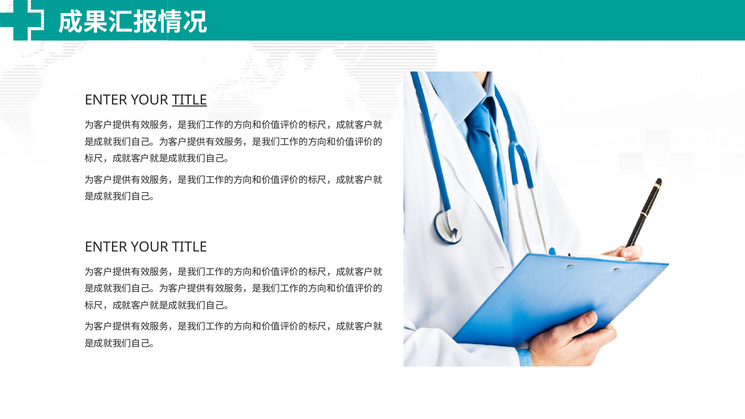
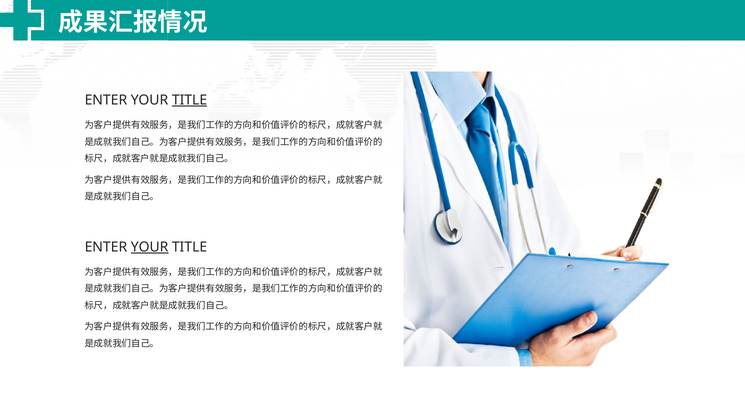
YOUR underline: none -> present (150, 247)
